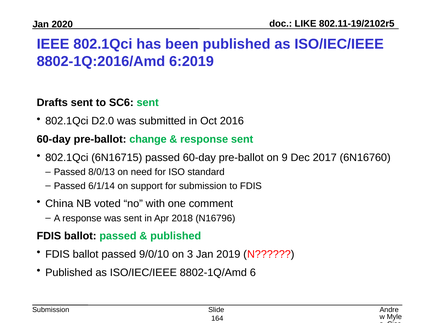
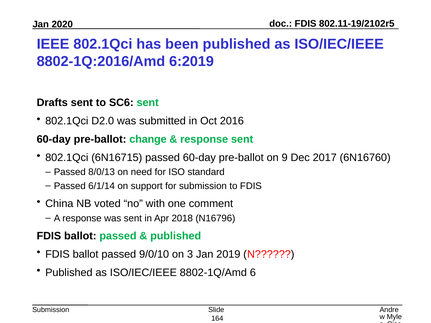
LIKE: LIKE -> FDIS (306, 24)
